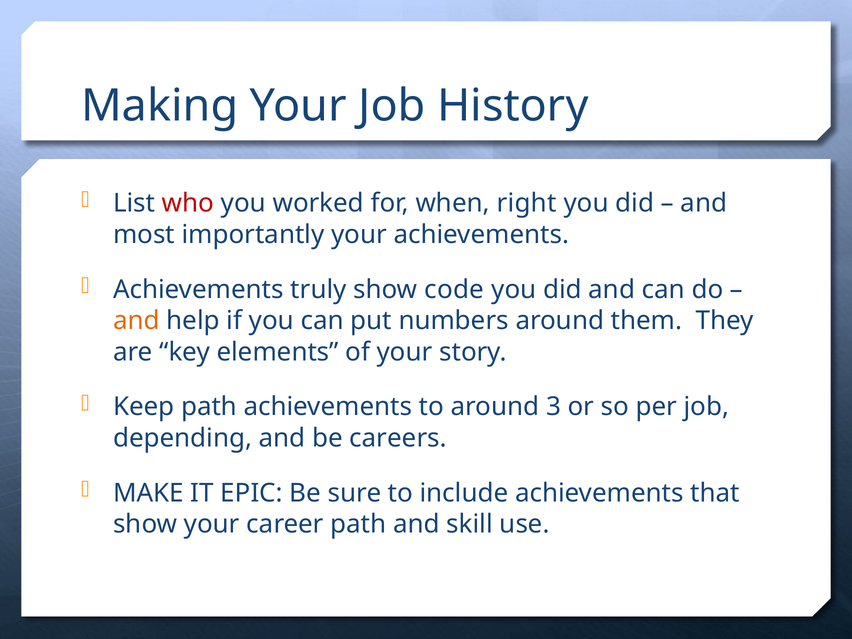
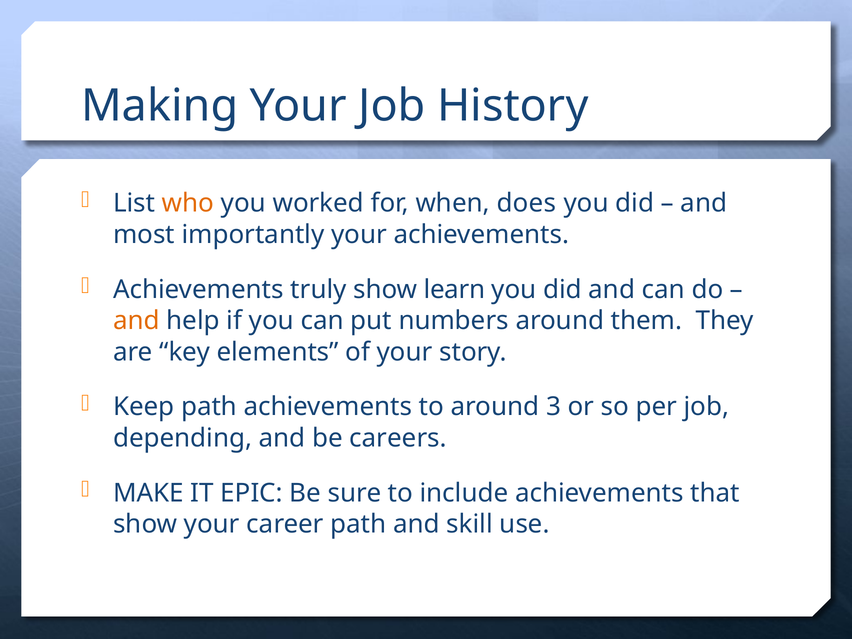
who colour: red -> orange (188, 203)
right: right -> does (527, 203)
code: code -> learn (454, 290)
